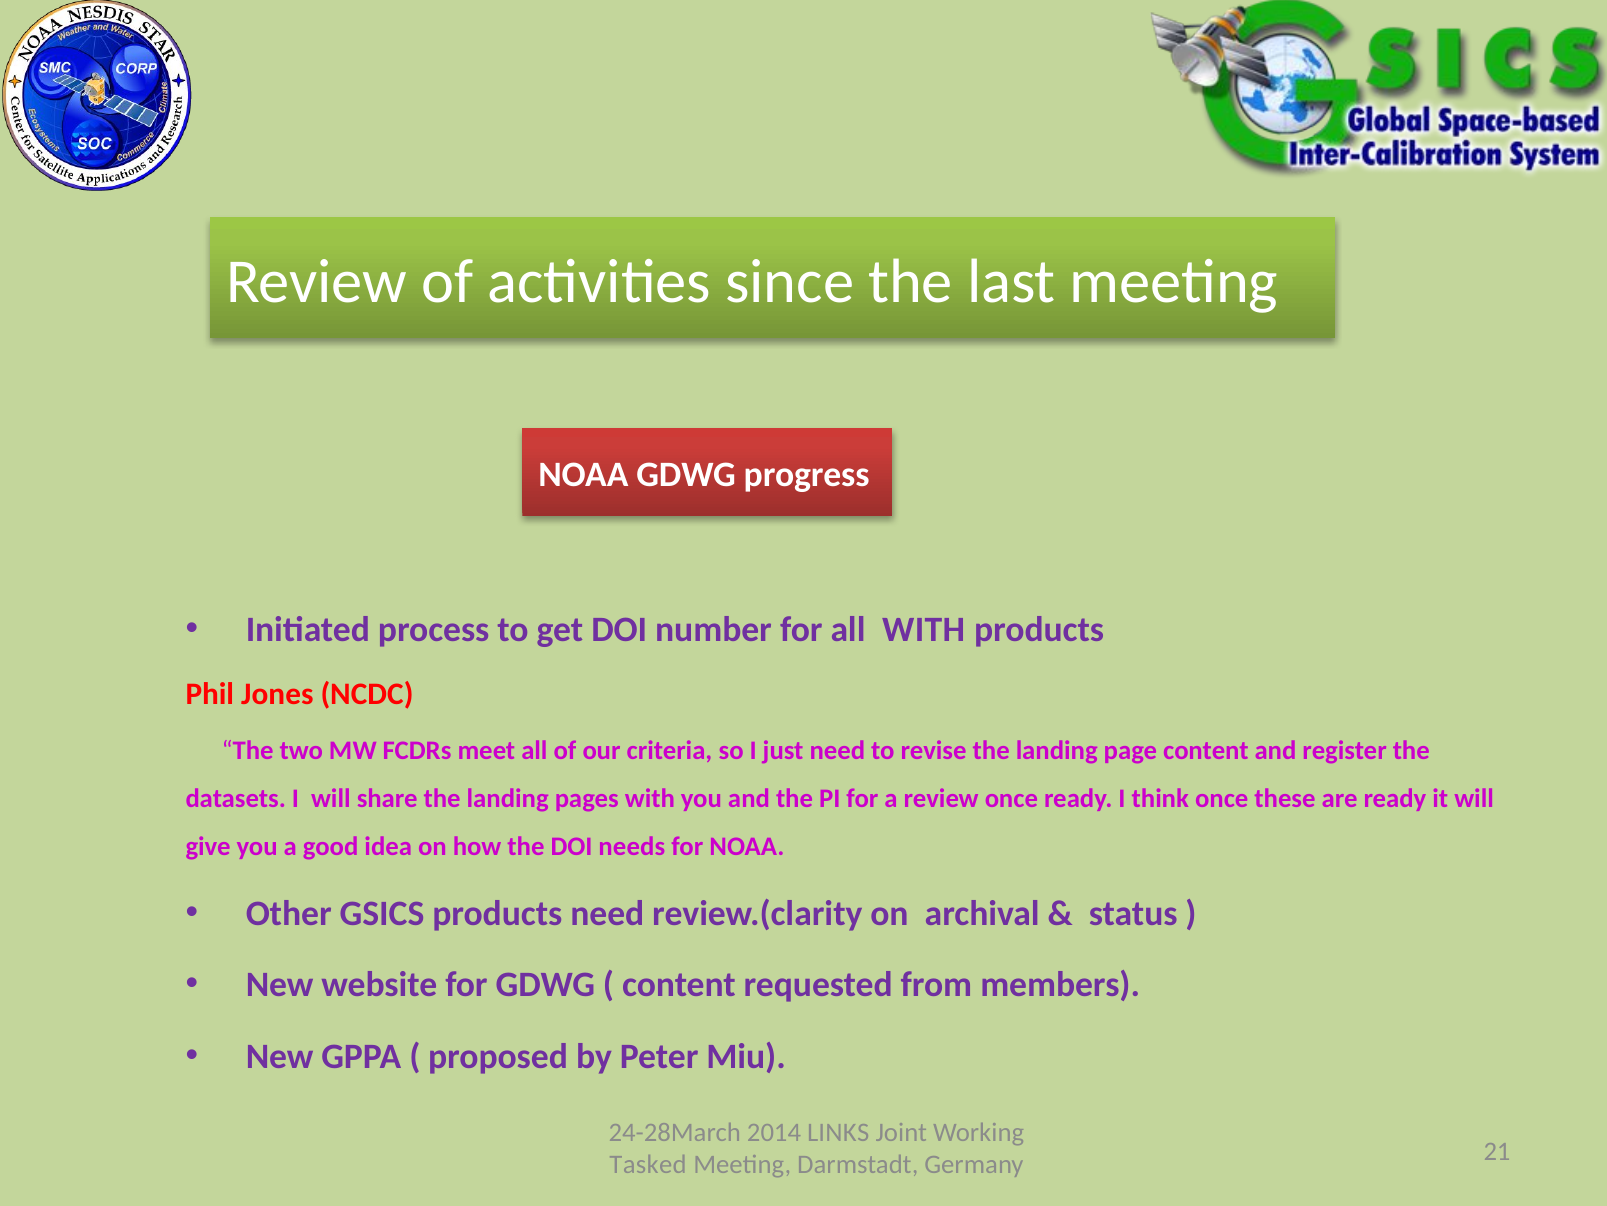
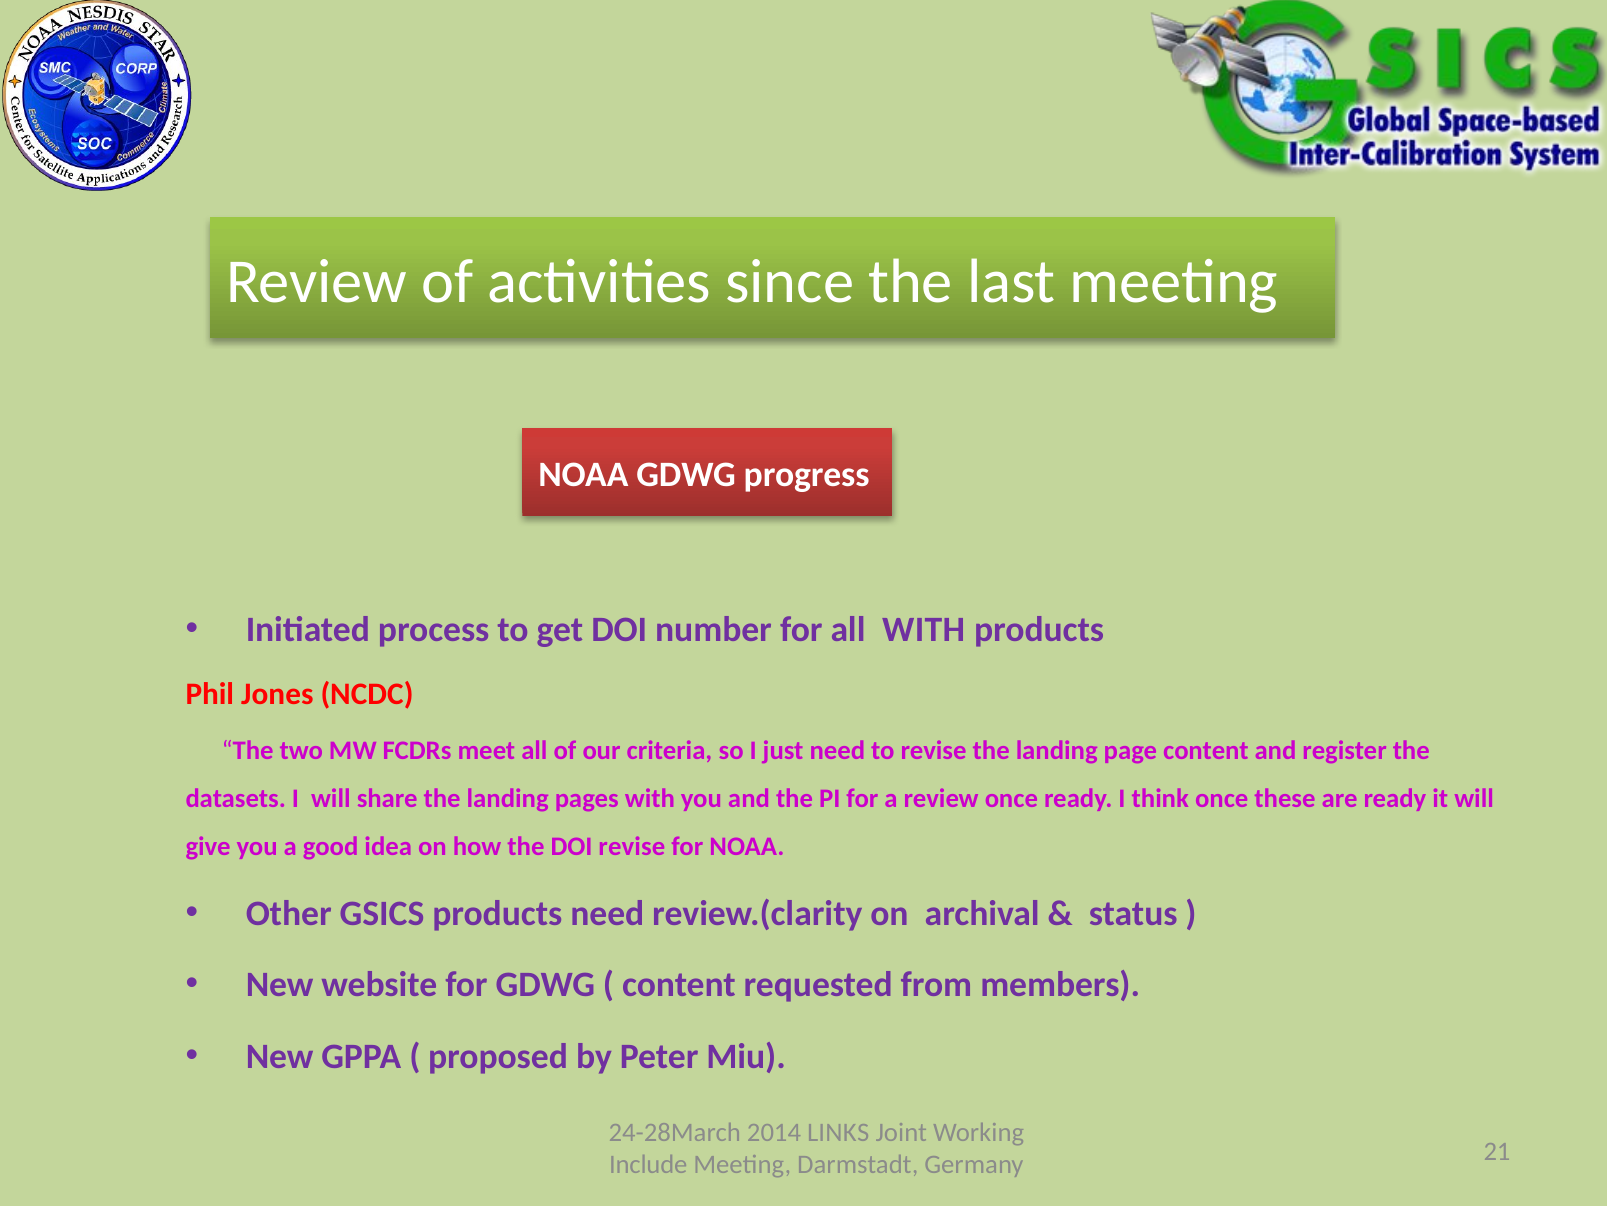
DOI needs: needs -> revise (632, 846)
Tasked: Tasked -> Include (648, 1164)
